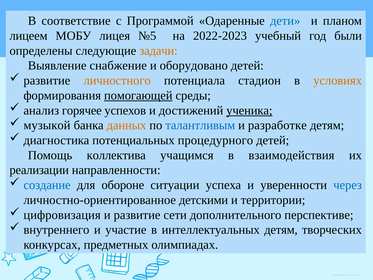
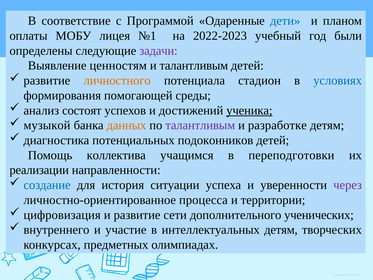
лицеем: лицеем -> оплаты (29, 36)
№5: №5 -> №1 (147, 36)
задачи colour: orange -> purple (158, 51)
снабжение: снабжение -> ценностям (118, 66)
и оборудовано: оборудовано -> талантливым (194, 66)
условиях colour: orange -> blue (338, 80)
помогающей underline: present -> none (138, 95)
горячее: горячее -> состоят (82, 110)
талантливым colour: blue -> purple (200, 125)
процедурного: процедурного -> подоконников (215, 140)
взаимодействия: взаимодействия -> переподготовки (291, 155)
обороне: обороне -> история (123, 185)
через colour: blue -> purple (348, 185)
детскими: детскими -> процесса (203, 200)
перспективе: перспективе -> ученических (319, 215)
